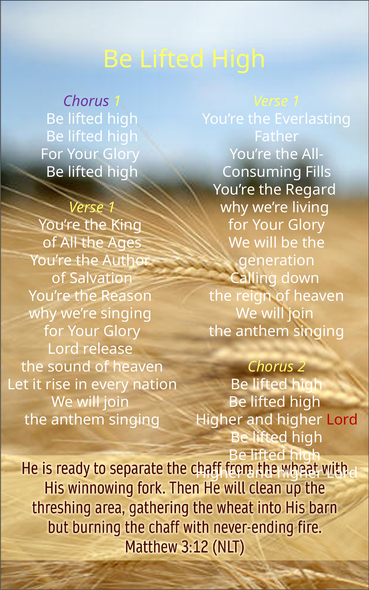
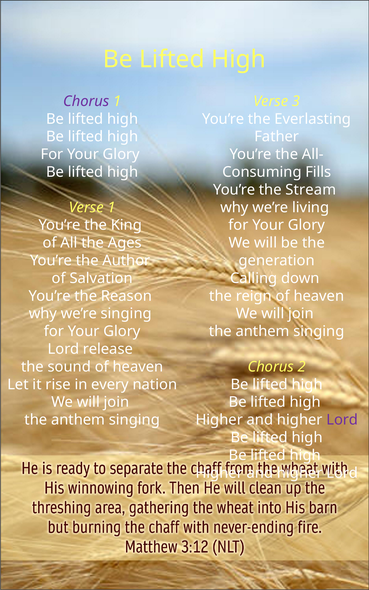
1: 1 -> 3 (296, 101)
Regard: Regard -> Stream (311, 190)
Lord colour: red -> purple (342, 420)
